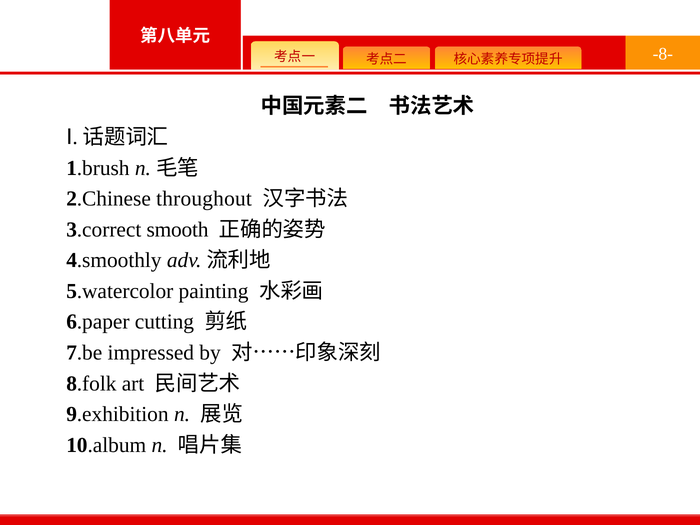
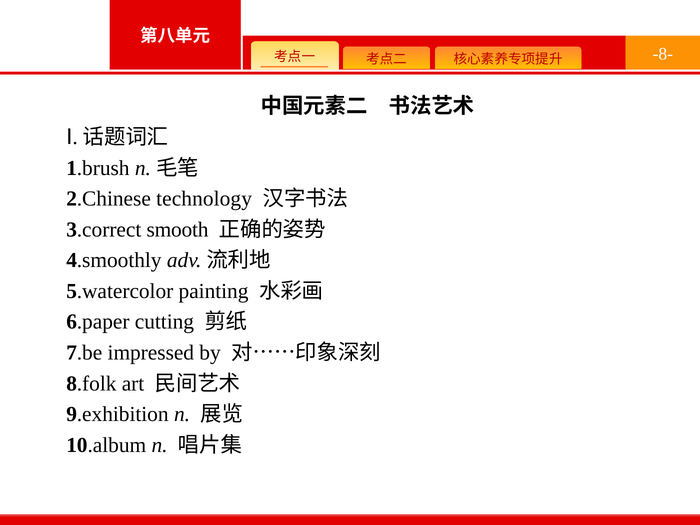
throughout: throughout -> technology (204, 199)
